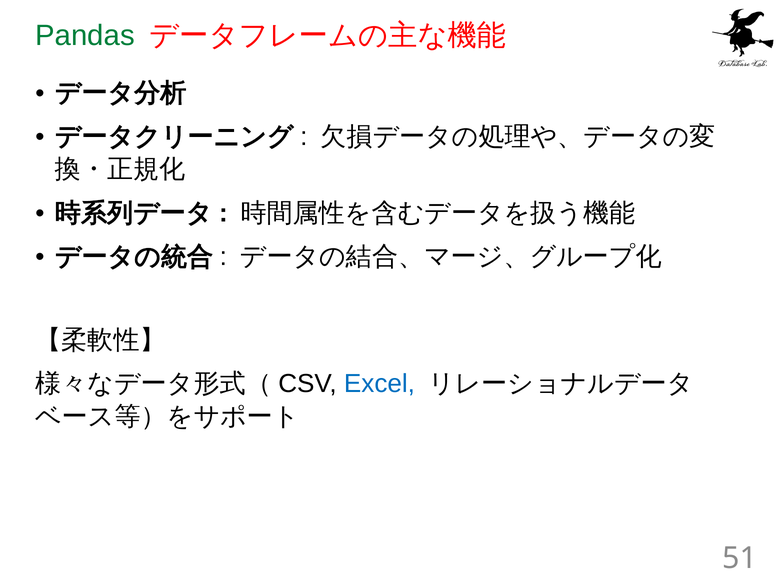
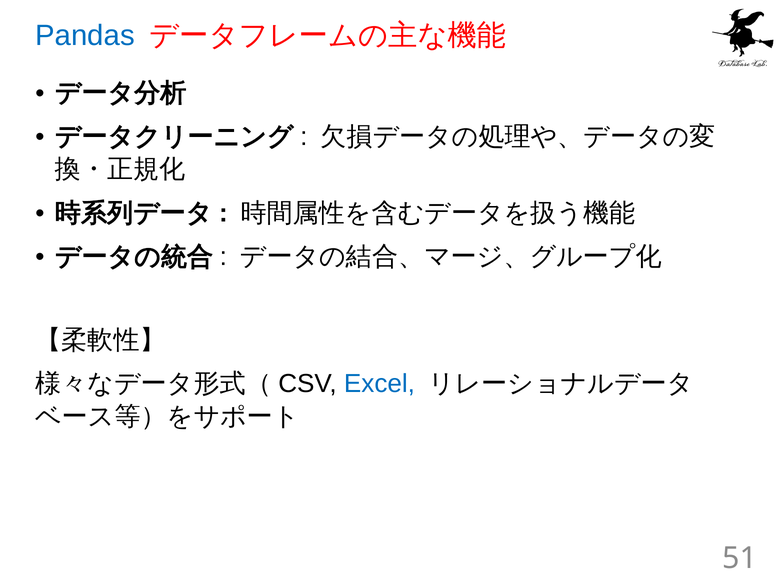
Pandas colour: green -> blue (85, 36)
